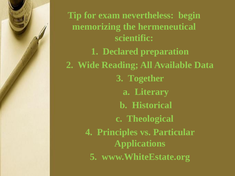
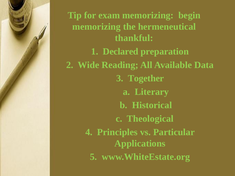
exam nevertheless: nevertheless -> memorizing (148, 15)
scientific: scientific -> thankful (134, 38)
